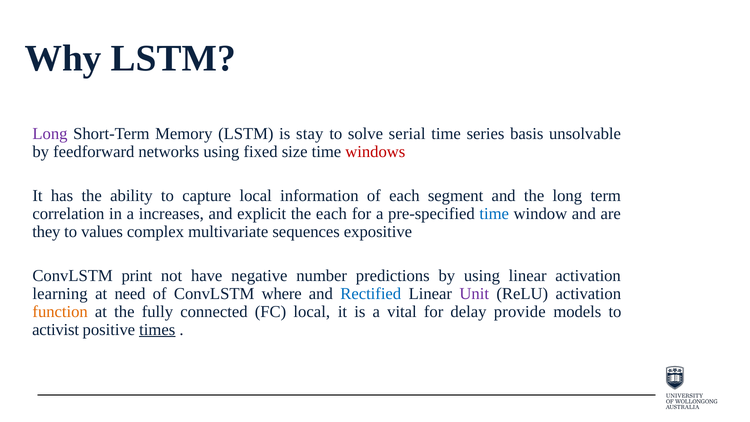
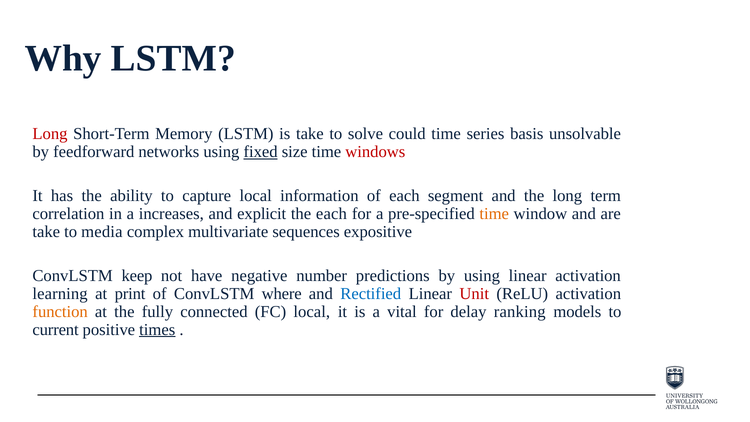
Long colour: purple -> red (50, 134)
is stay: stay -> take (310, 134)
serial: serial -> could (407, 134)
fixed underline: none -> present (261, 152)
time colour: blue -> orange (494, 214)
they: they -> take (46, 232)
values: values -> media (102, 232)
print: print -> keep (137, 276)
need: need -> print (130, 294)
Unit colour: purple -> red (474, 294)
provide: provide -> ranking (520, 312)
activist: activist -> current (56, 329)
